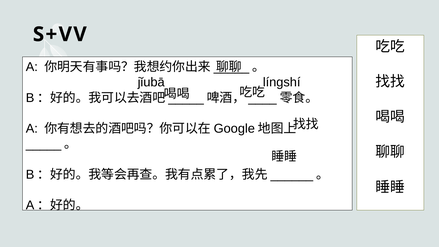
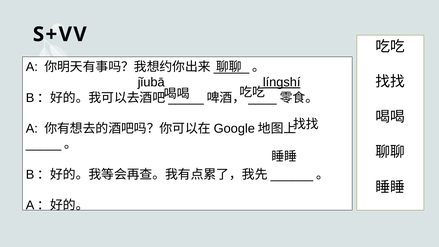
língshí underline: none -> present (282, 82)
